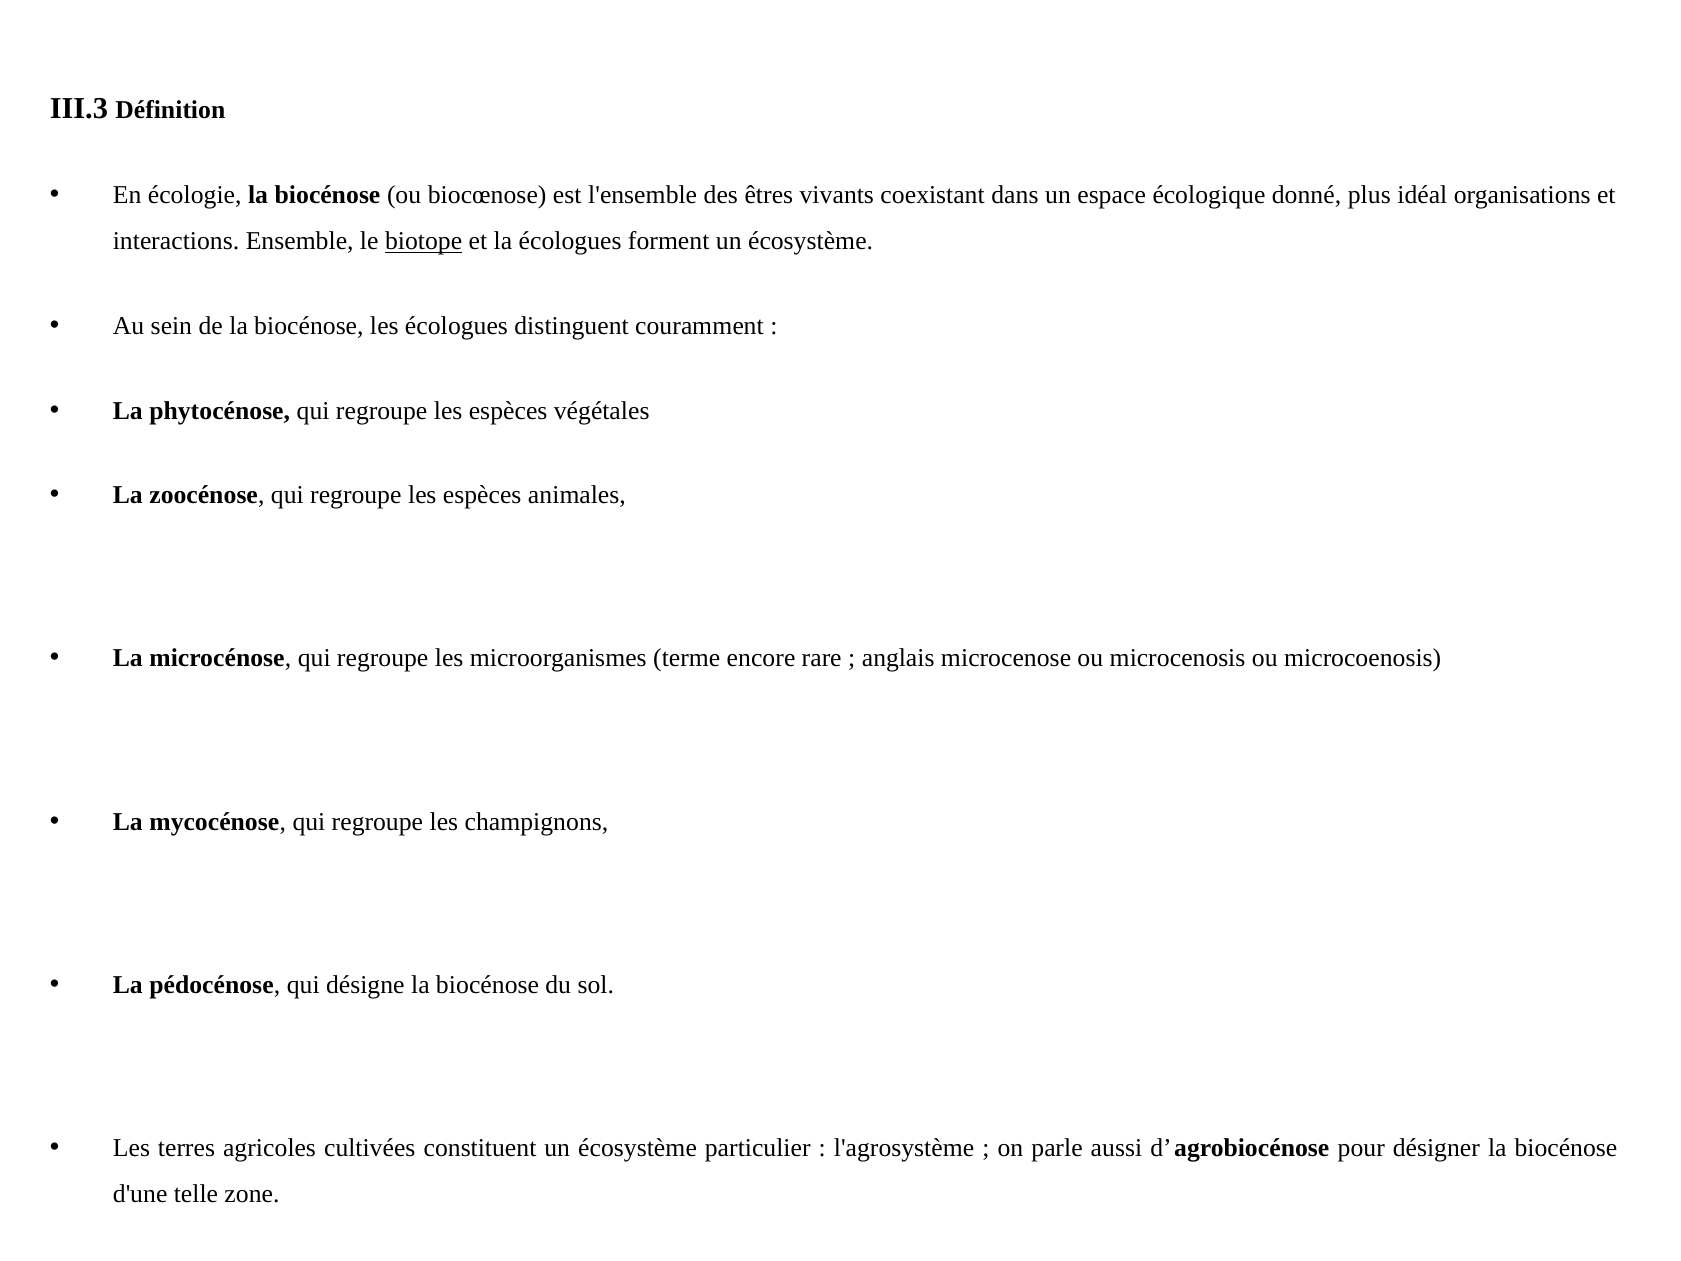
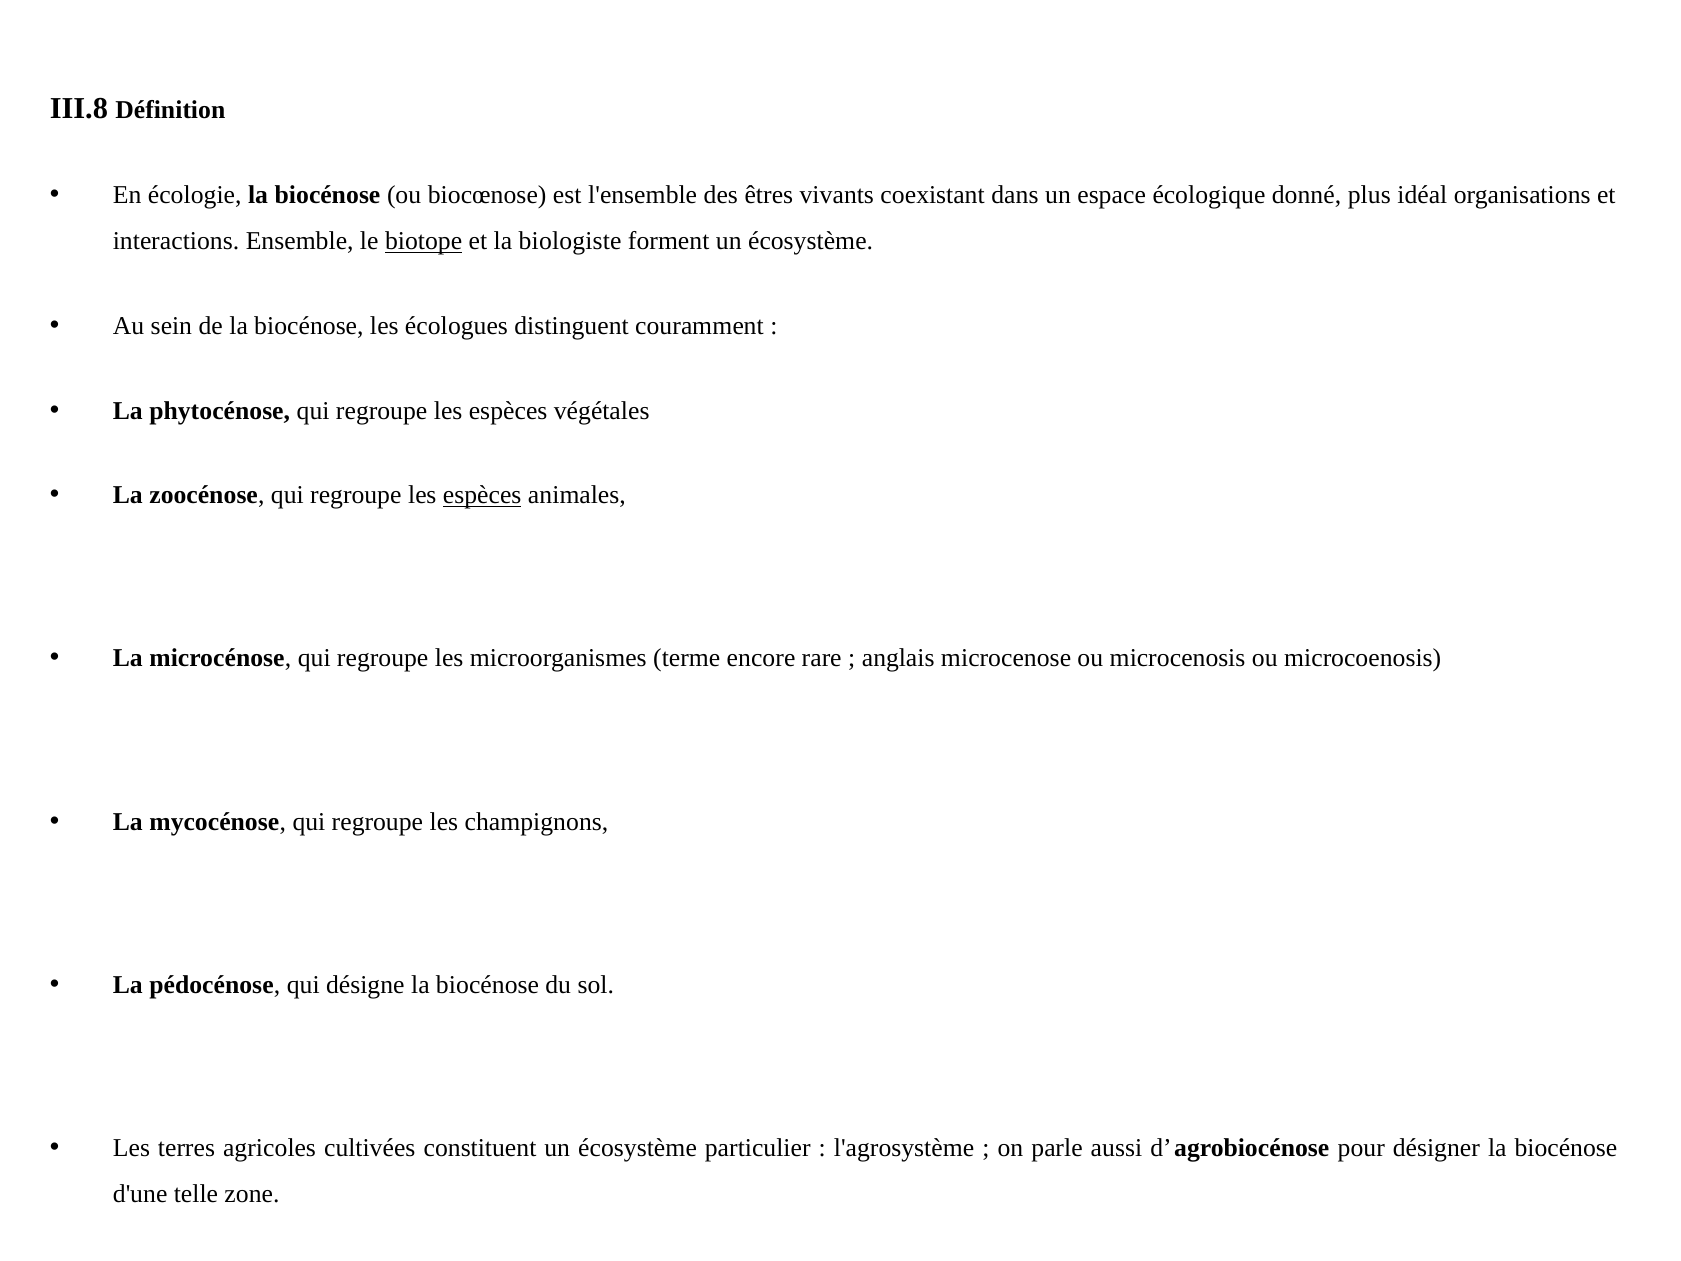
III.3: III.3 -> III.8 (79, 108)
la écologues: écologues -> biologiste (570, 241)
espèces underline: none -> present (482, 495)
